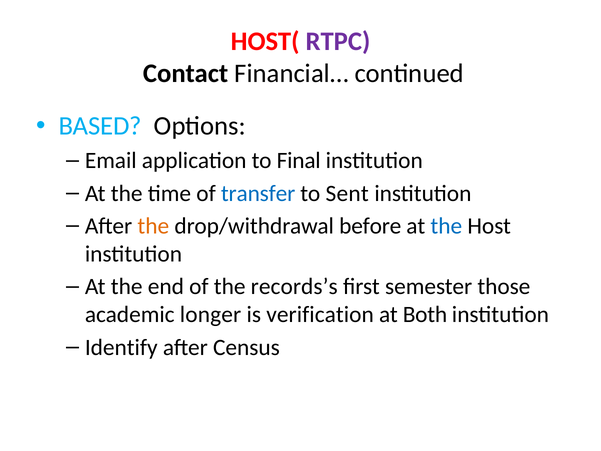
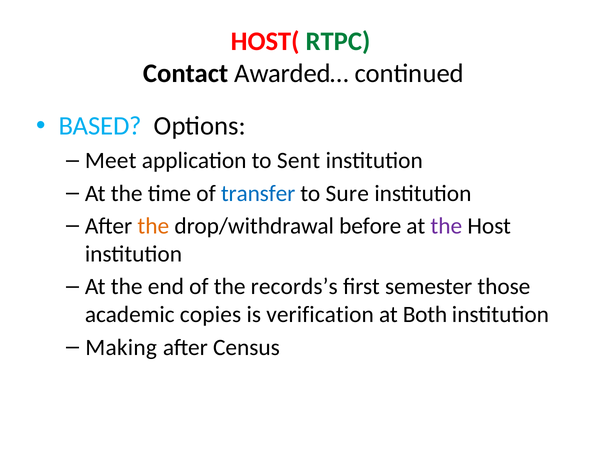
RTPC colour: purple -> green (338, 41)
Financial…: Financial… -> Awarded… (292, 74)
Email: Email -> Meet (111, 161)
Final: Final -> Sent (298, 161)
Sent: Sent -> Sure (347, 193)
the colour: blue -> purple (446, 226)
longer: longer -> copies (211, 315)
Identify: Identify -> Making (121, 347)
